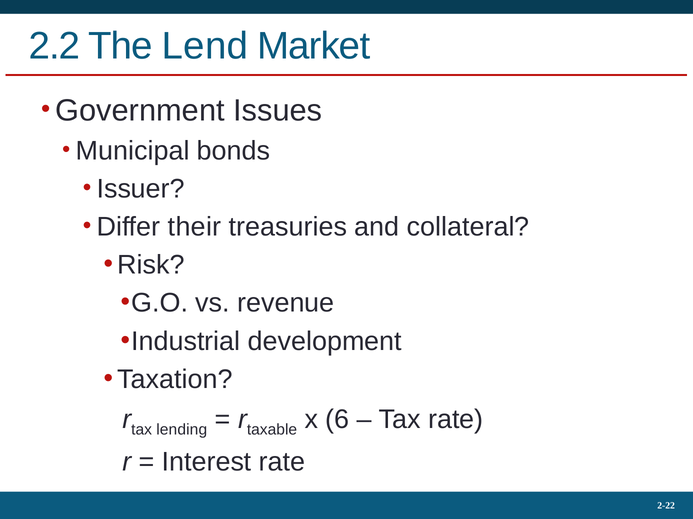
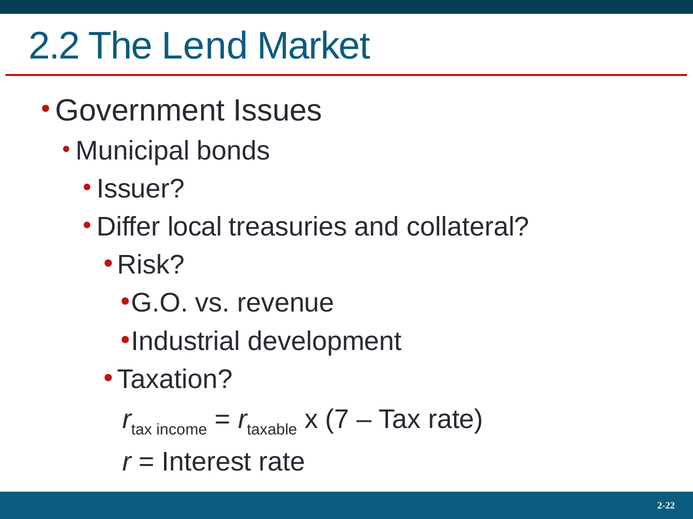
their: their -> local (195, 227)
lending: lending -> income (182, 430)
6: 6 -> 7 (337, 420)
